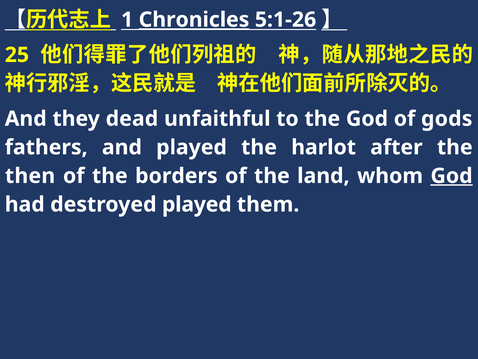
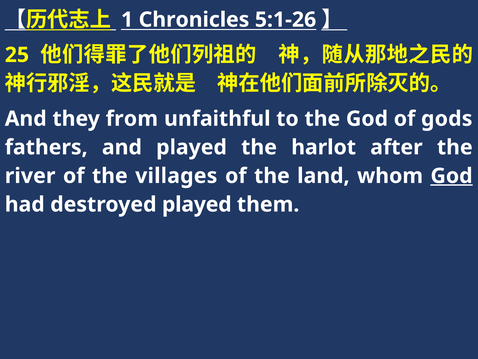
Chronicles underline: present -> none (194, 20)
dead: dead -> from (132, 119)
then: then -> river (30, 176)
borders: borders -> villages (176, 176)
